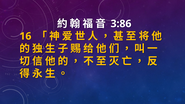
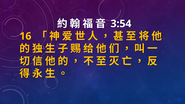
3:86: 3:86 -> 3:54 (121, 24)
